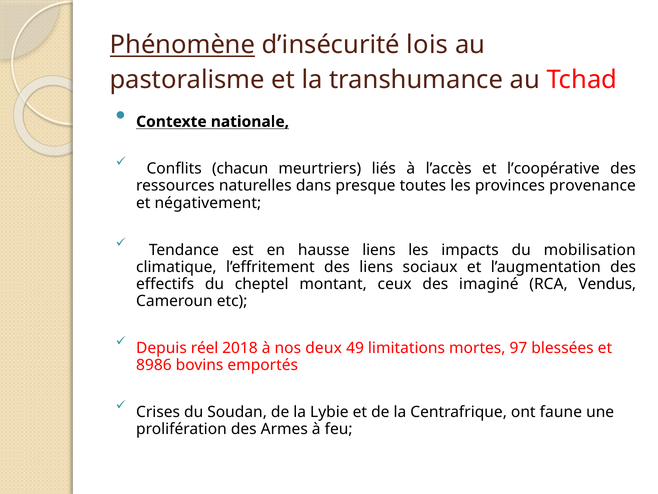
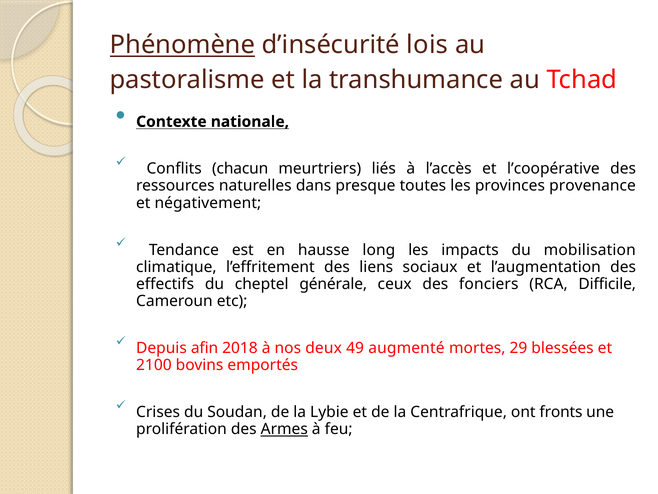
hausse liens: liens -> long (379, 250)
montant: montant -> générale (333, 284)
imaginé: imaginé -> fonciers (489, 284)
Vendus: Vendus -> Difficile (607, 284)
réel: réel -> afin (205, 348)
limitations: limitations -> augmenté (406, 348)
97: 97 -> 29 (518, 348)
8986: 8986 -> 2100 (154, 365)
faune: faune -> fronts (561, 412)
Armes underline: none -> present (284, 429)
